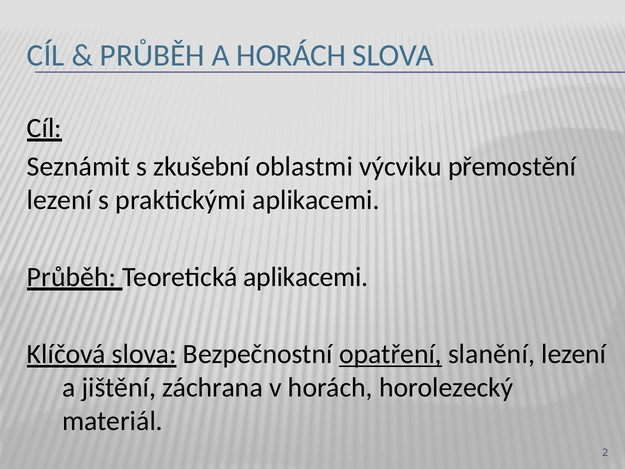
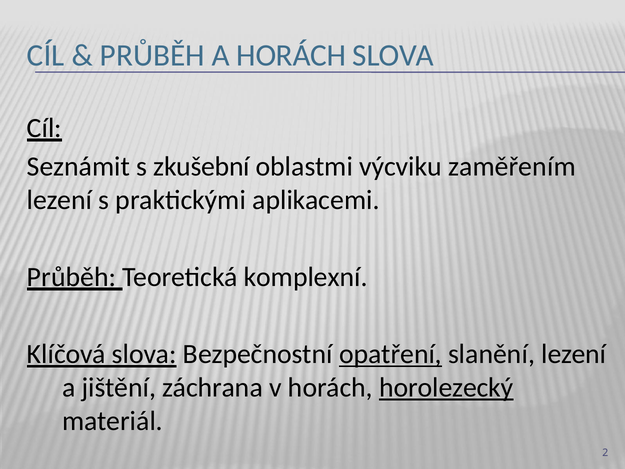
přemostění: přemostění -> zaměřením (512, 166)
Teoretická aplikacemi: aplikacemi -> komplexní (306, 277)
horolezecký underline: none -> present (446, 387)
